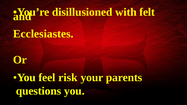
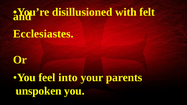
risk: risk -> into (68, 78)
questions: questions -> unspoken (39, 91)
